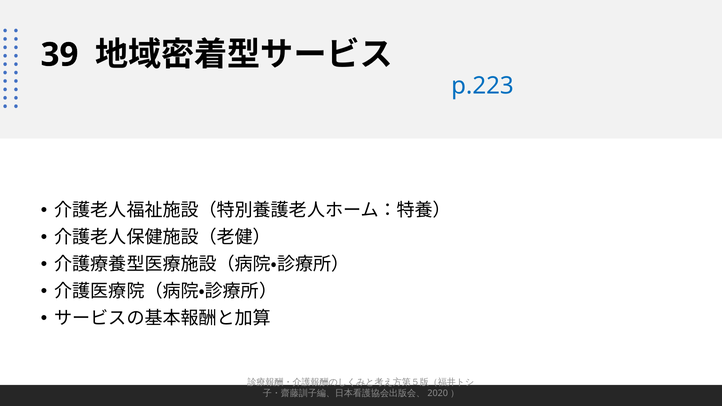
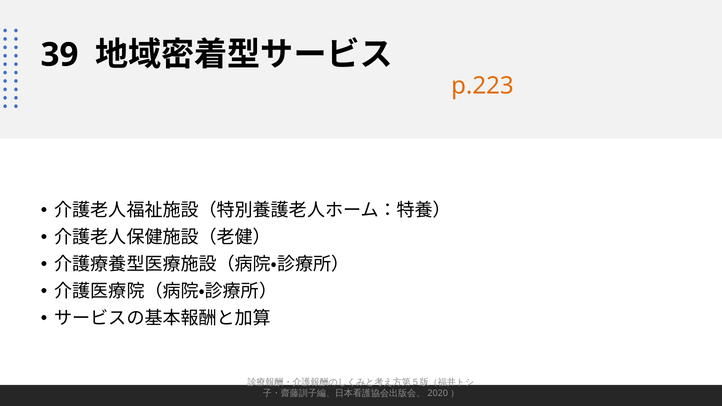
p.223 colour: blue -> orange (482, 86)
